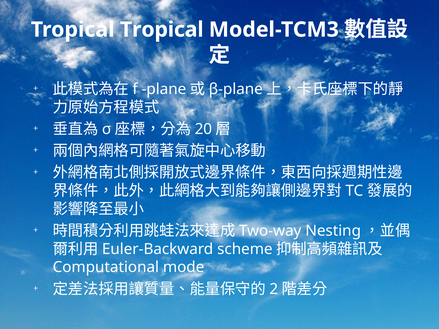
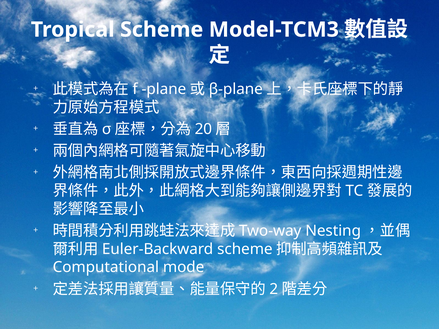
Tropical Tropical: Tropical -> Scheme (162, 30)
